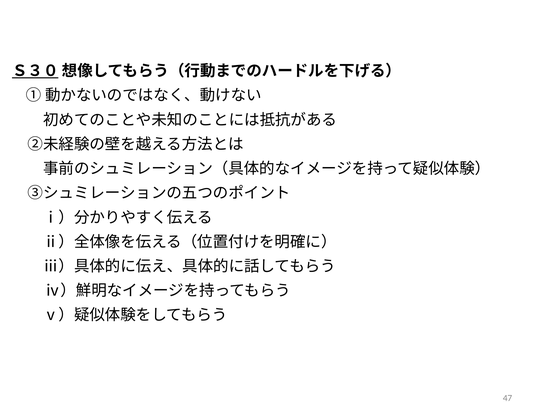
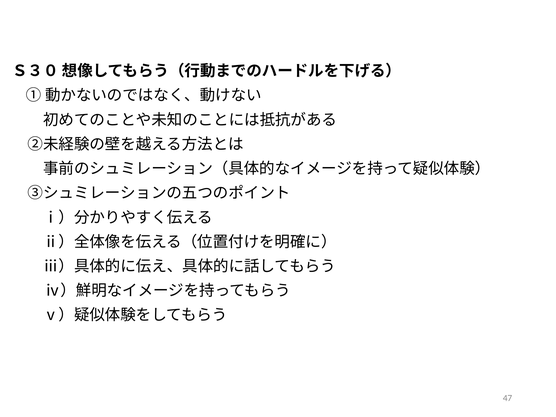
Ｓ３０ underline: present -> none (35, 71)
